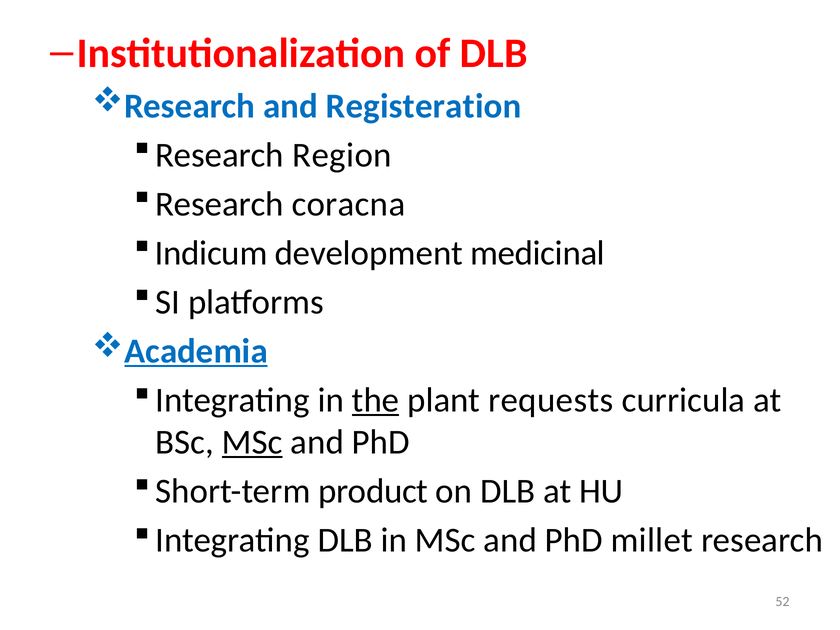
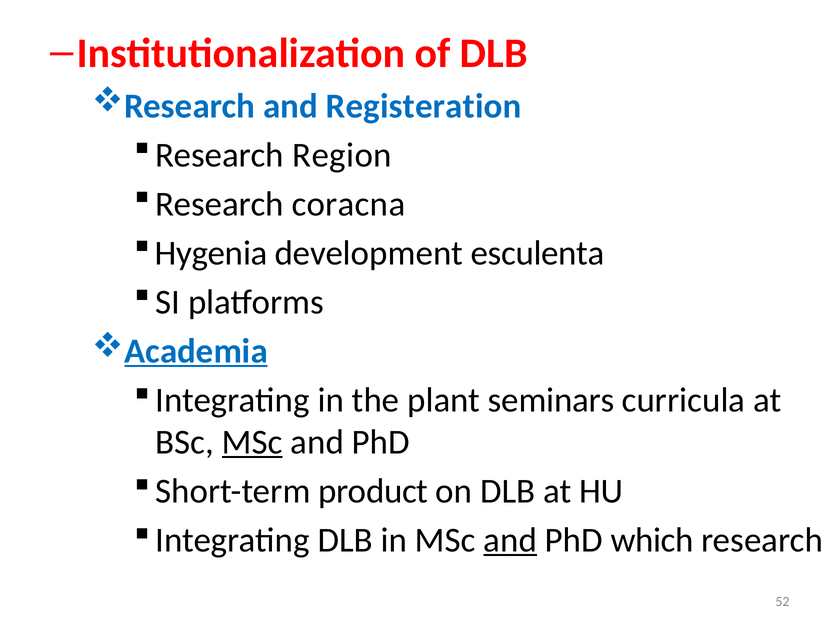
Indicum: Indicum -> Hygenia (211, 253)
medicinal: medicinal -> esculenta (538, 253)
the underline: present -> none (376, 400)
requests: requests -> seminars (551, 400)
and underline: none -> present (510, 540)
millet: millet -> which (652, 540)
